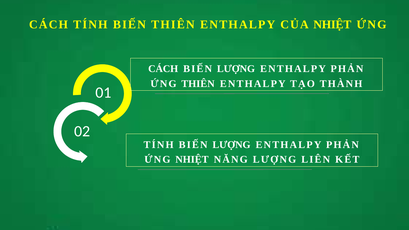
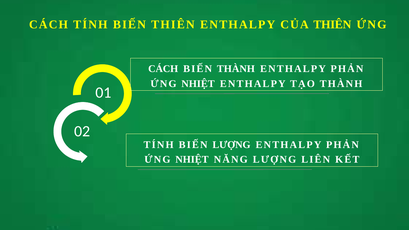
CỦA NHIỆT: NHIỆT -> THIÊN (332, 24)
LƯỢNG: LƯỢNG -> THÀNH (236, 69)
THIÊN: THIÊN -> NHIỆT (198, 84)
